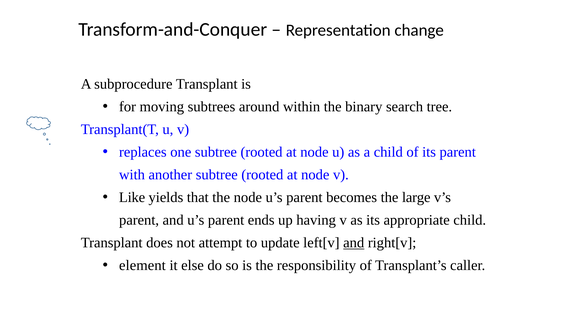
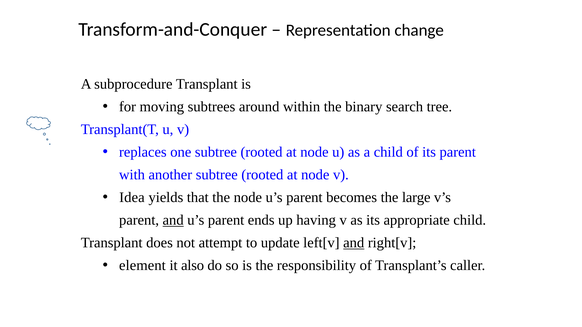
Like: Like -> Idea (132, 198)
and underline: none -> present (173, 220)
else: else -> also (193, 266)
